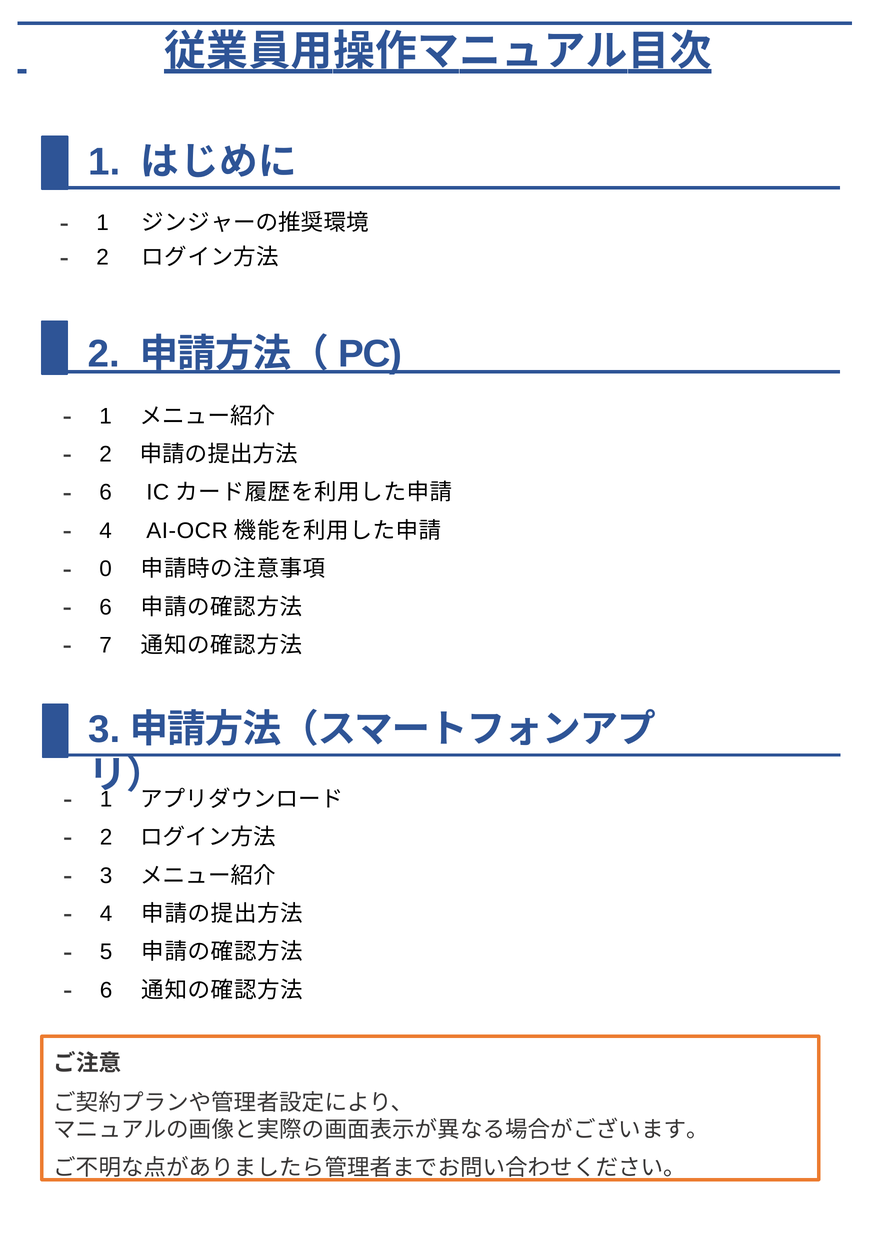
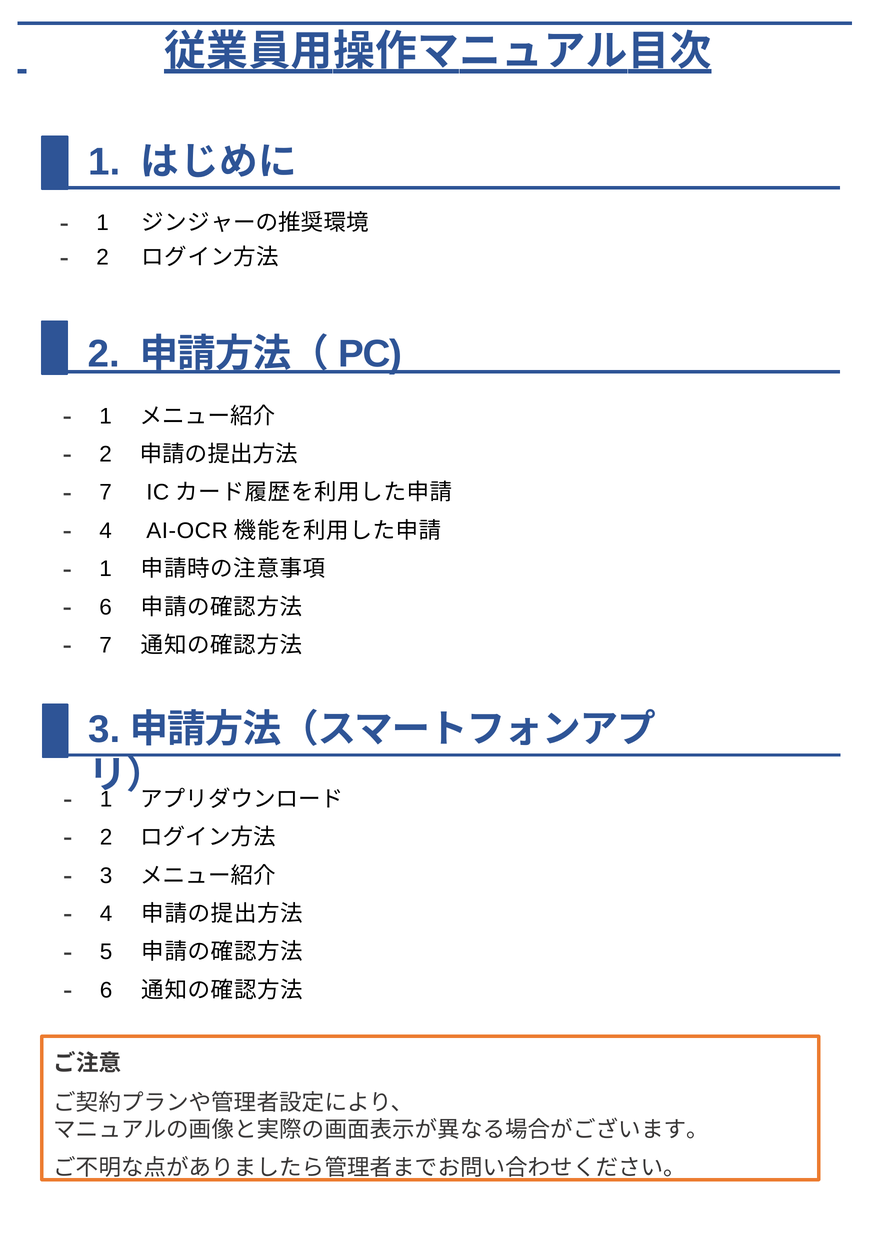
6: 6 -> 7 (106, 493)
0: 0 -> 1 (106, 569)
